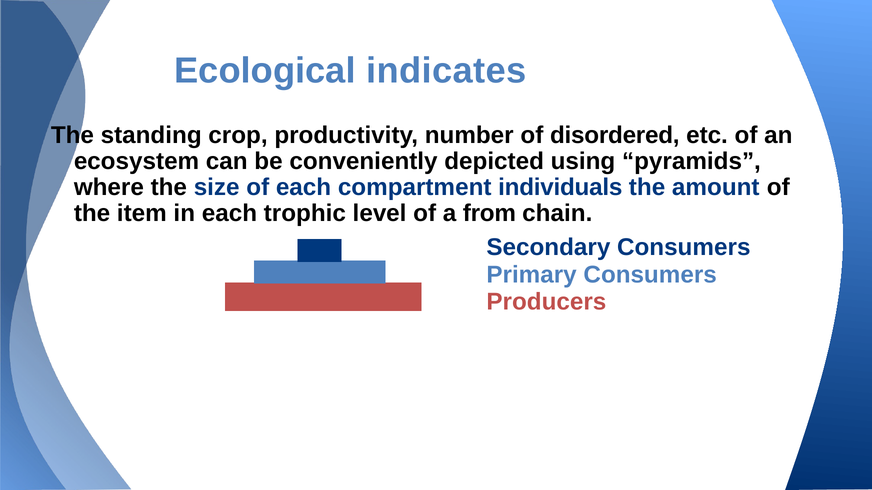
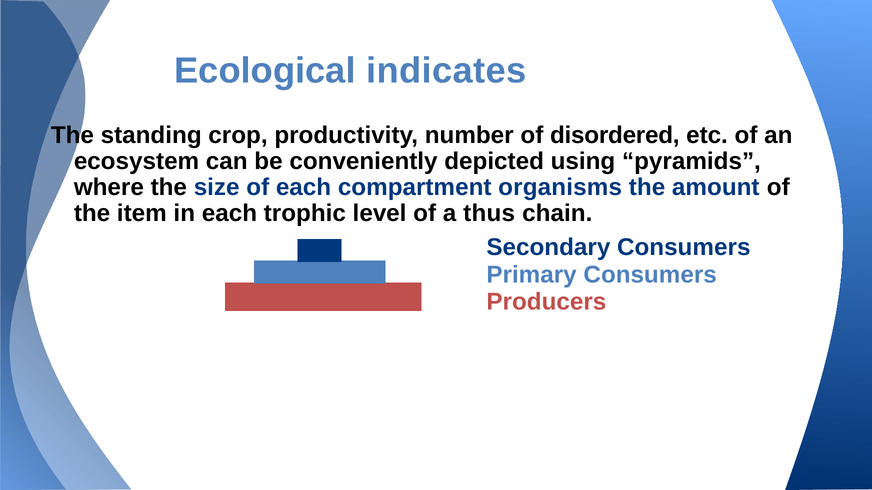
individuals: individuals -> organisms (560, 187)
from: from -> thus (489, 214)
